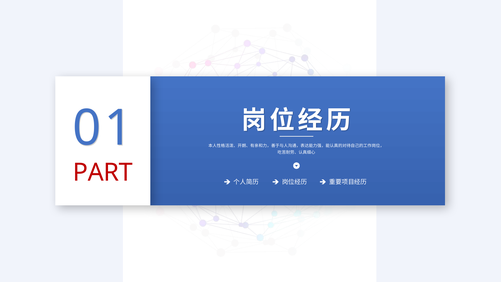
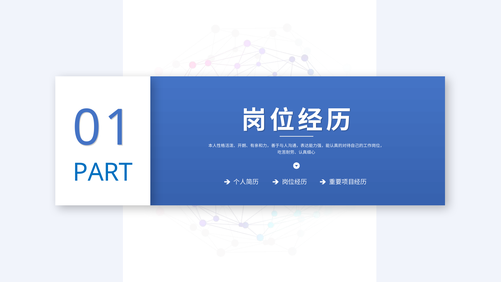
PART colour: red -> blue (103, 172)
